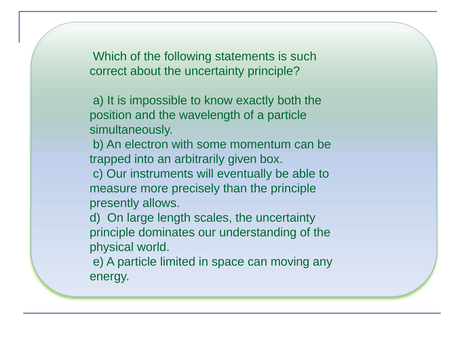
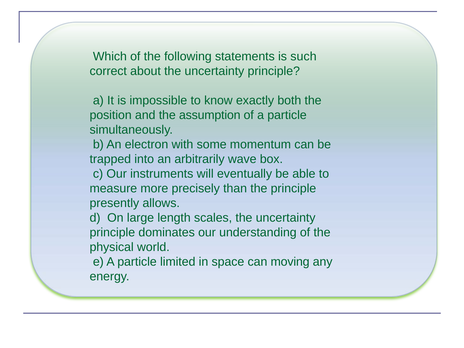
wavelength: wavelength -> assumption (210, 115)
given: given -> wave (242, 159)
